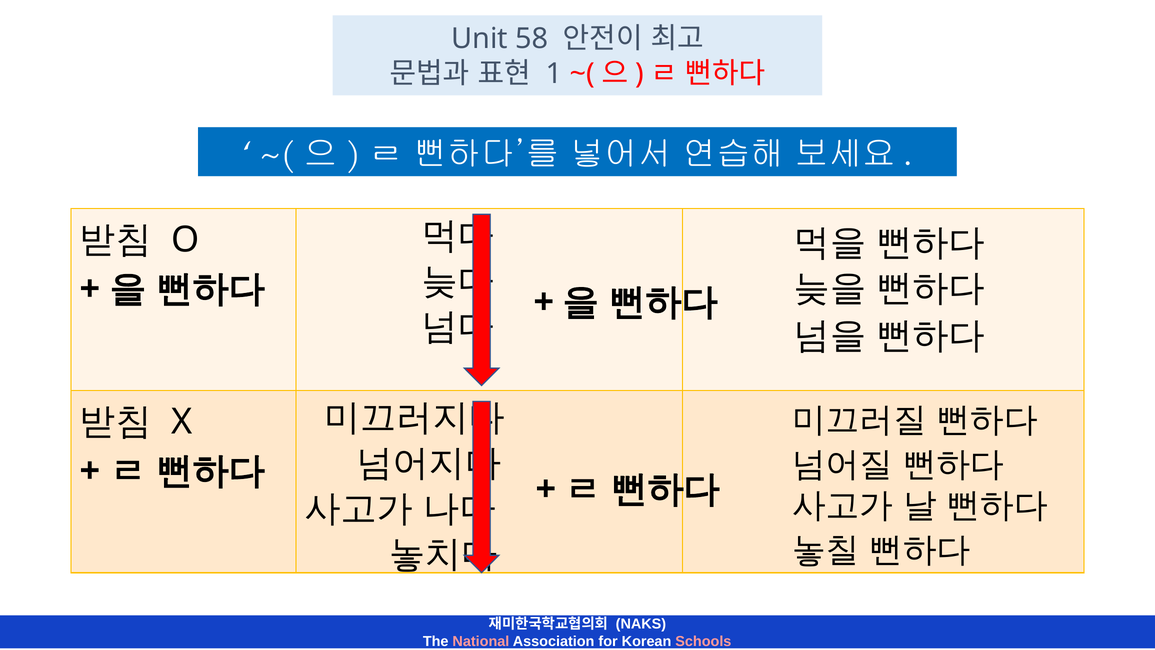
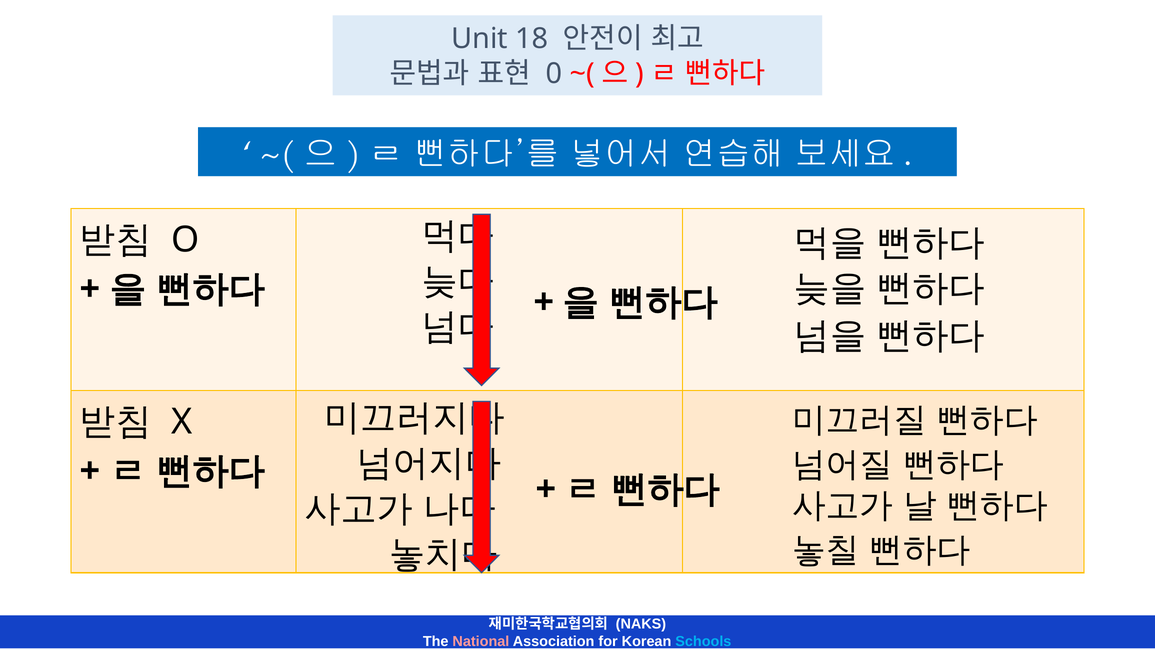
58: 58 -> 18 (532, 39)
1: 1 -> 0 (554, 74)
Schools colour: pink -> light blue (703, 641)
